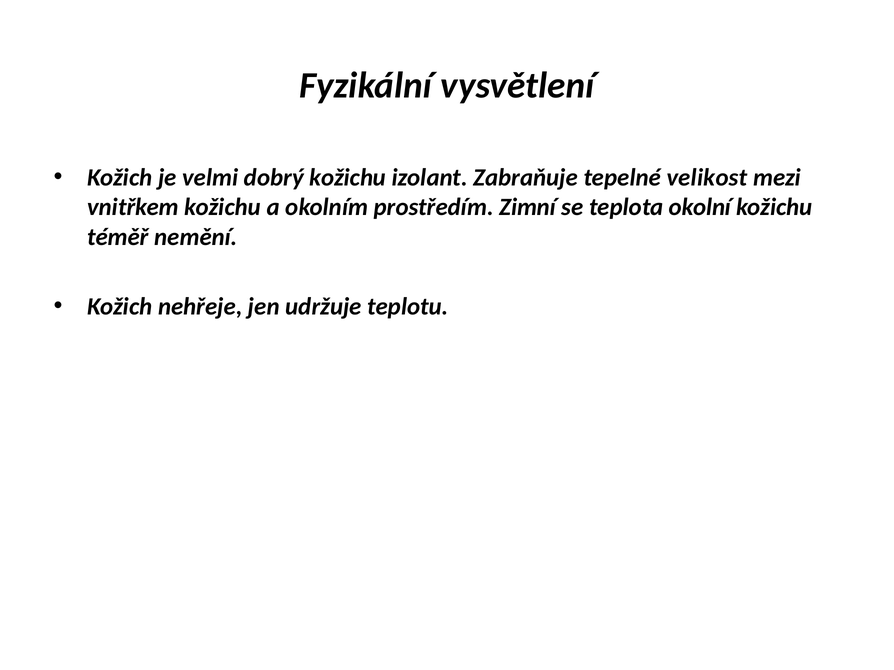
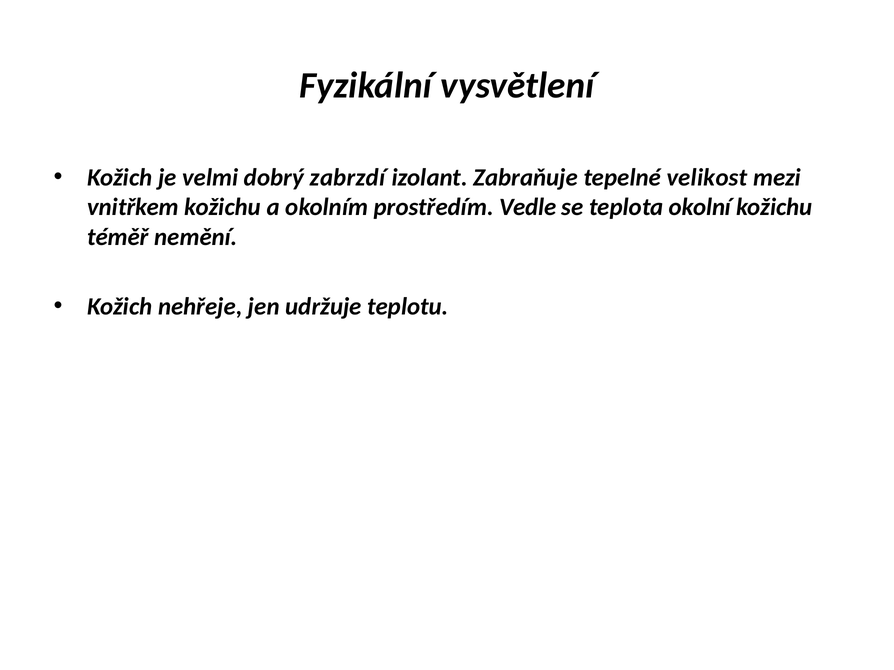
dobrý kožichu: kožichu -> zabrzdí (348, 178)
Zimní: Zimní -> Vedle (528, 207)
